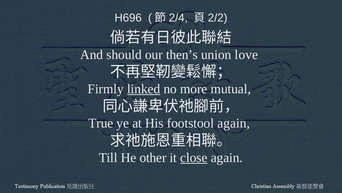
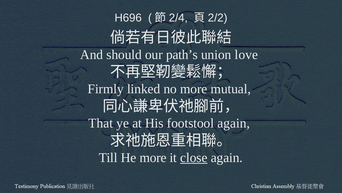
then’s: then’s -> path’s (182, 54)
linked underline: present -> none (144, 89)
True: True -> That (101, 123)
He other: other -> more (153, 157)
